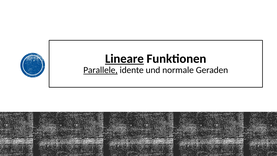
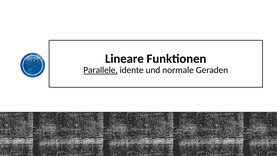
Lineare underline: present -> none (124, 59)
